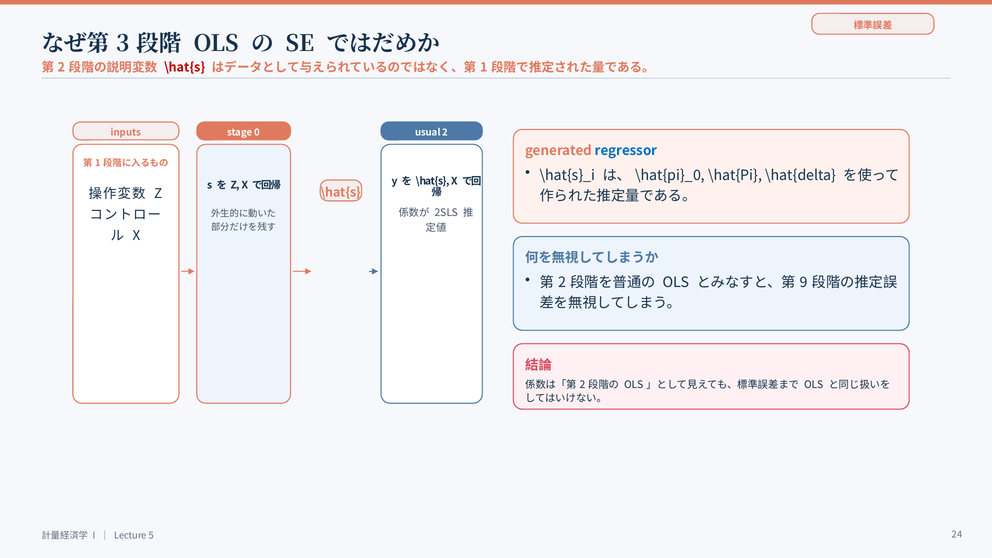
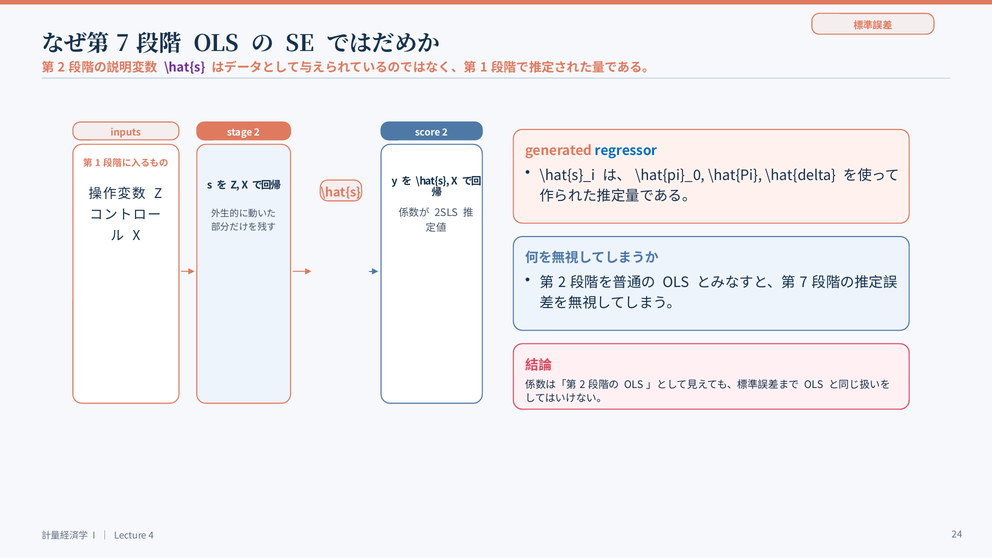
3: 3 -> 7 (123, 44)
\hat{s colour: red -> purple (185, 68)
stage 0: 0 -> 2 (257, 133)
usual: usual -> score (428, 133)
9: 9 -> 7 (804, 283)
5: 5 -> 4 (151, 535)
